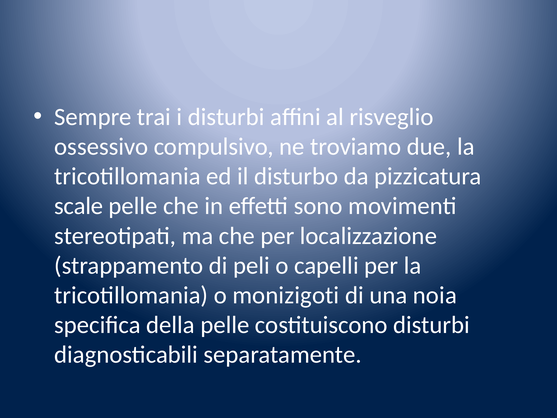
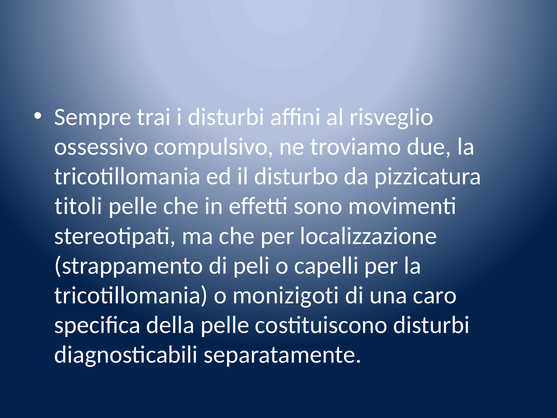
scale: scale -> titoli (78, 206)
noia: noia -> caro (435, 295)
